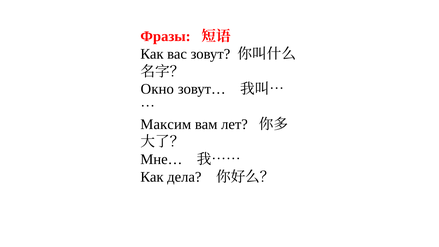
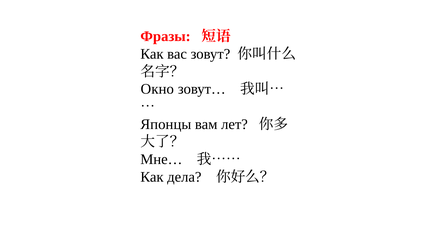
Максим: Максим -> Японцы (166, 124)
